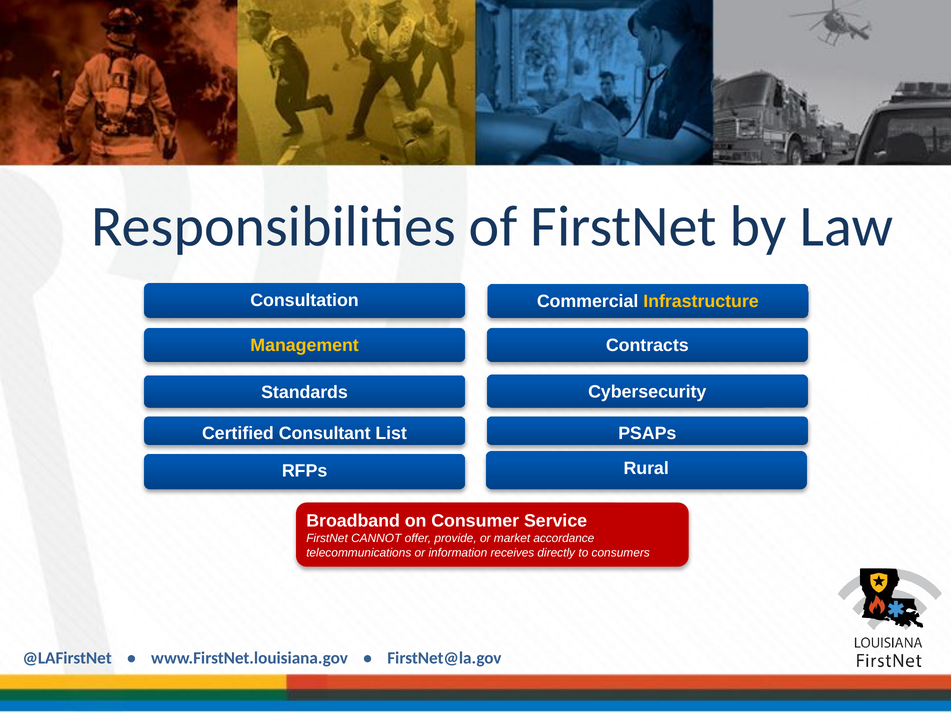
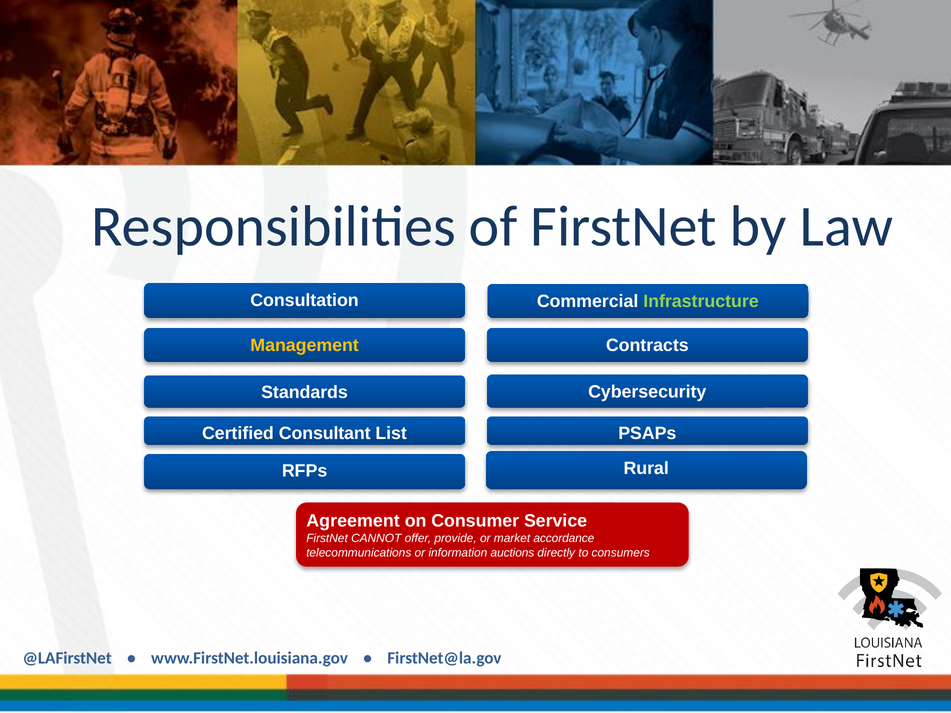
Infrastructure colour: yellow -> light green (701, 301)
Broadband: Broadband -> Agreement (353, 521)
receives: receives -> auctions (512, 553)
